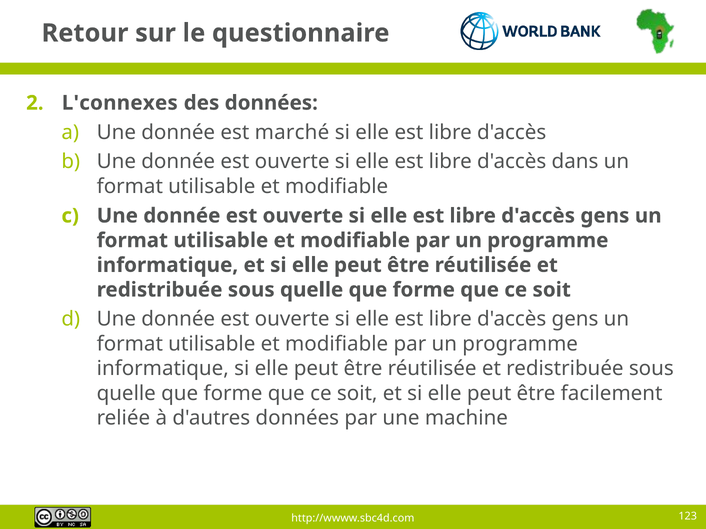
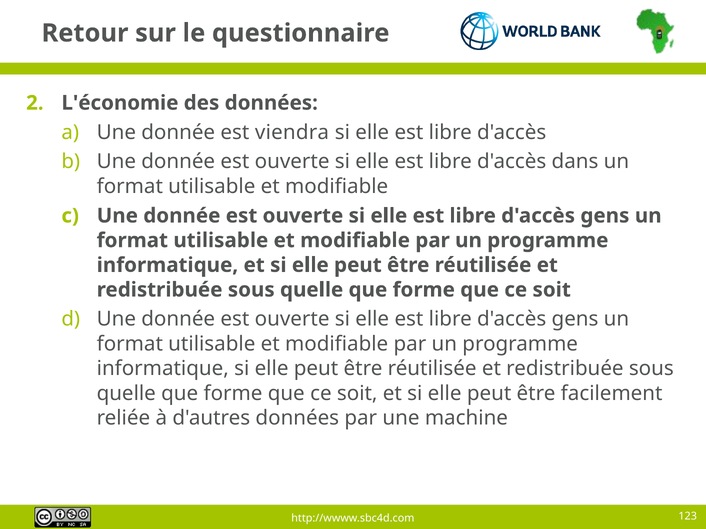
L'connexes: L'connexes -> L'économie (120, 103)
marché: marché -> viendra (292, 132)
